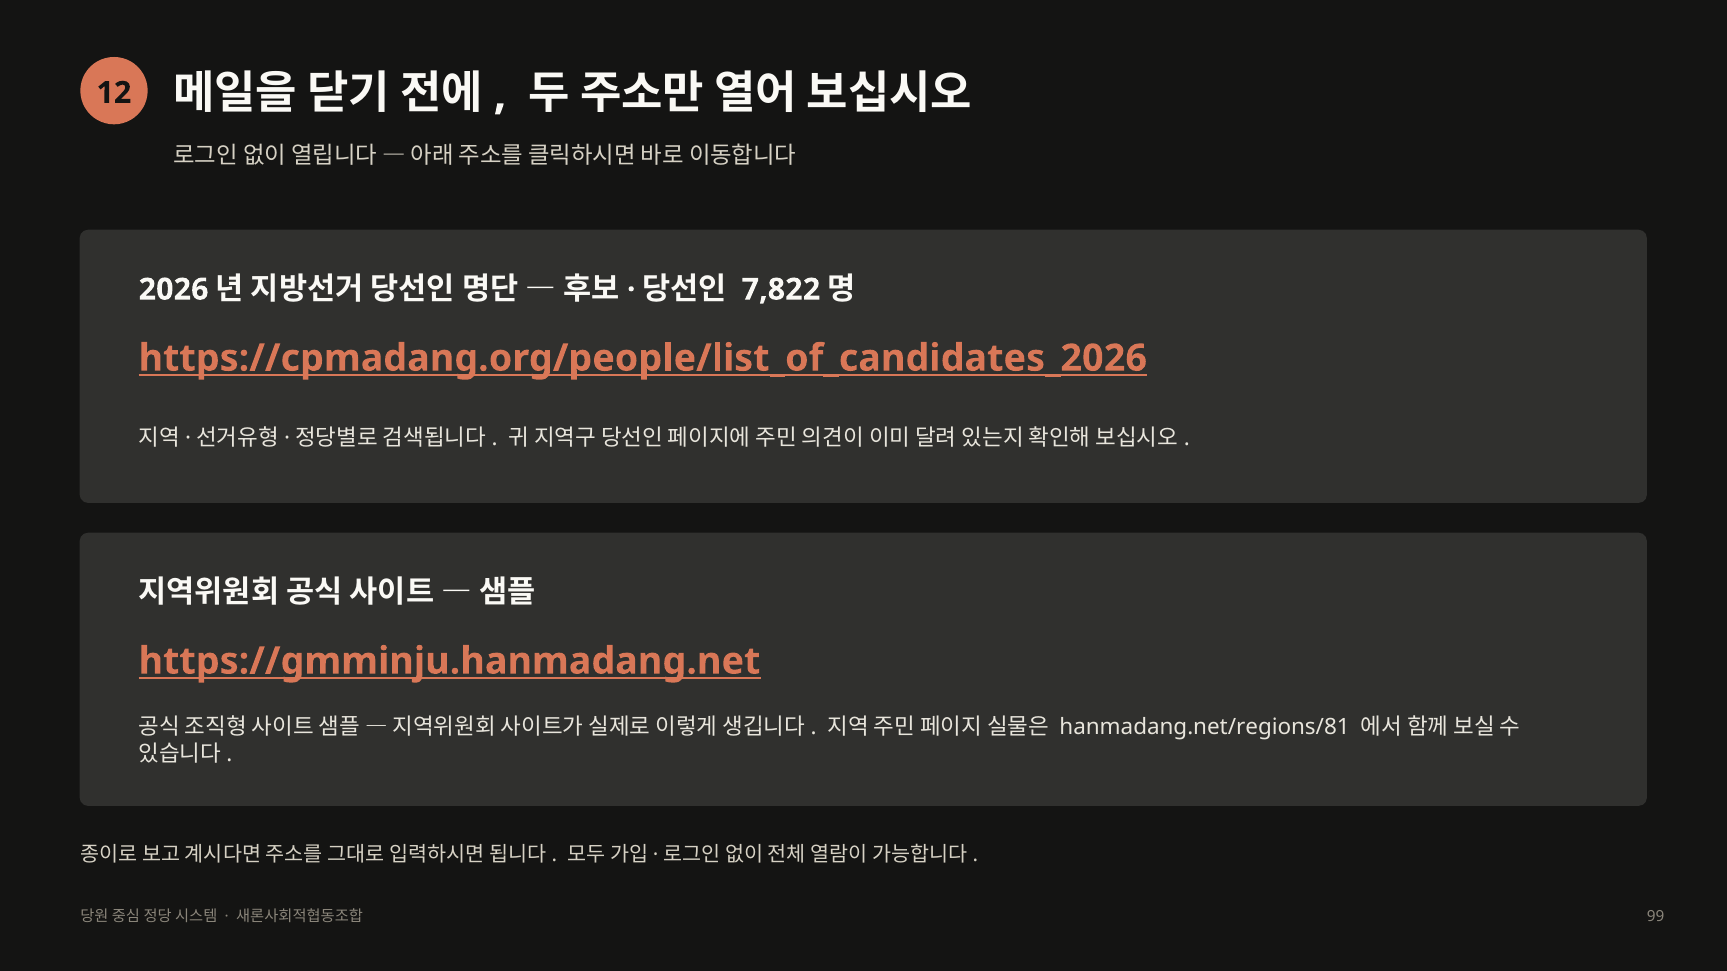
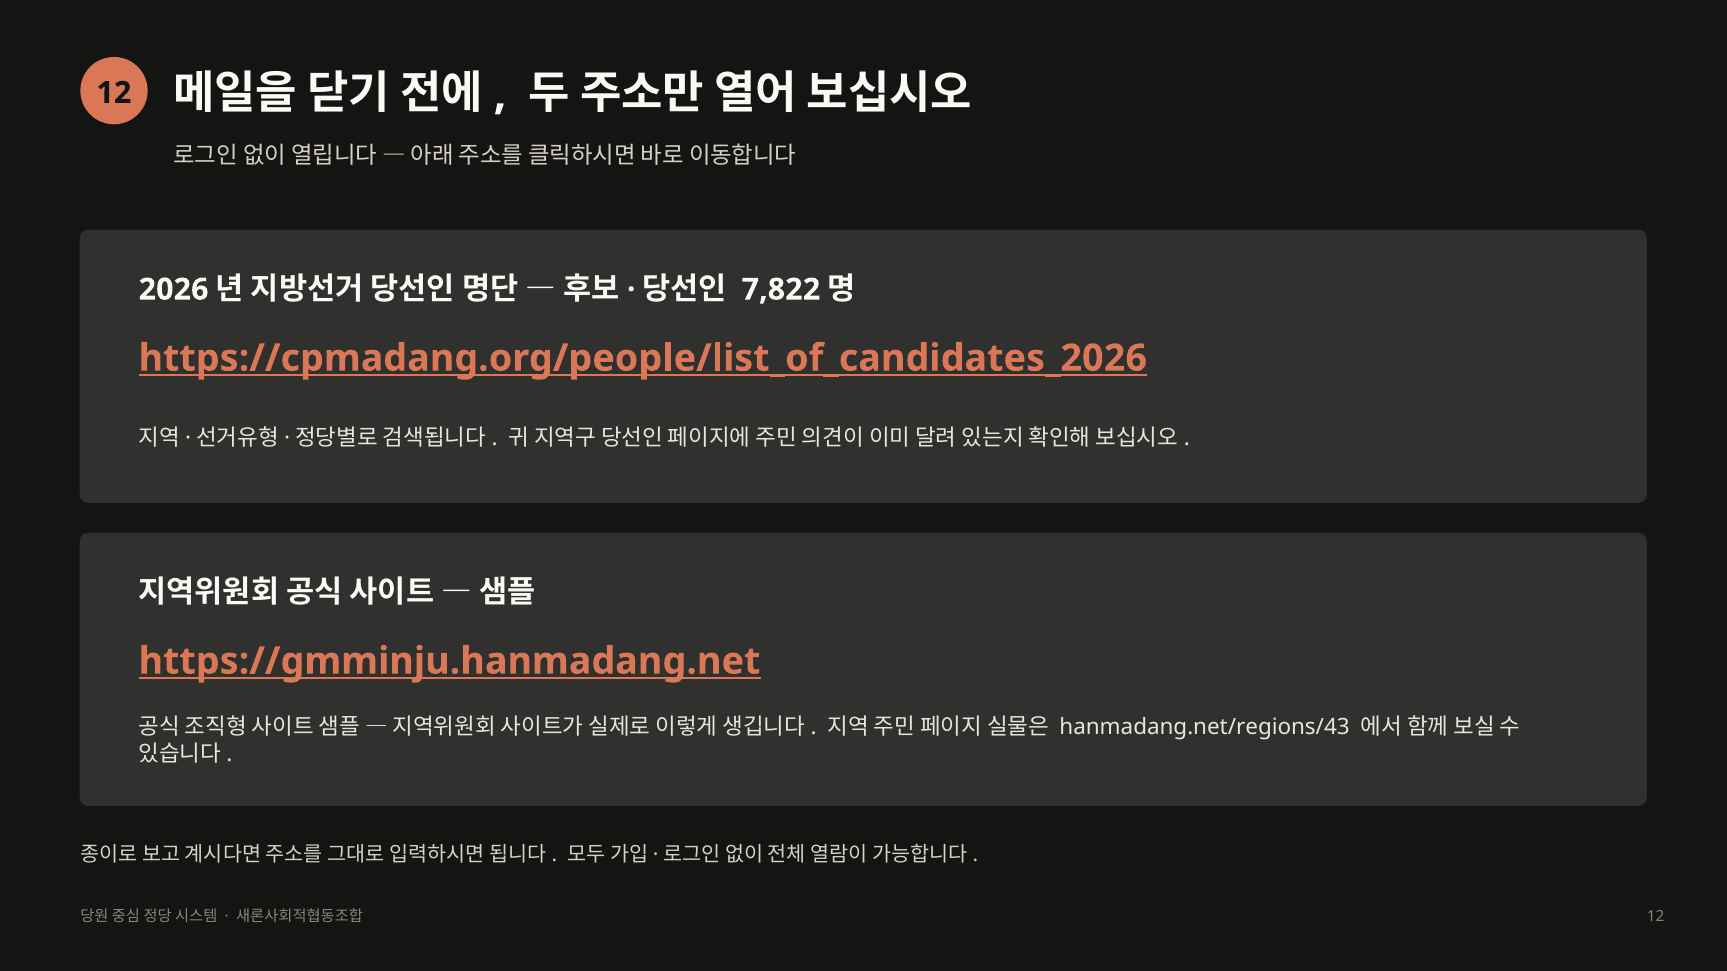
hanmadang.net/regions/81: hanmadang.net/regions/81 -> hanmadang.net/regions/43 (1205, 728)
99: 99 -> 12 (1656, 917)
